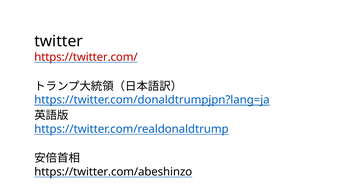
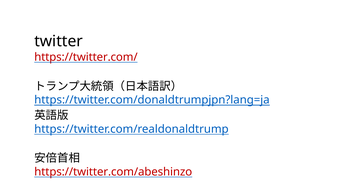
https://twitter.com/abeshinzo colour: black -> red (113, 172)
